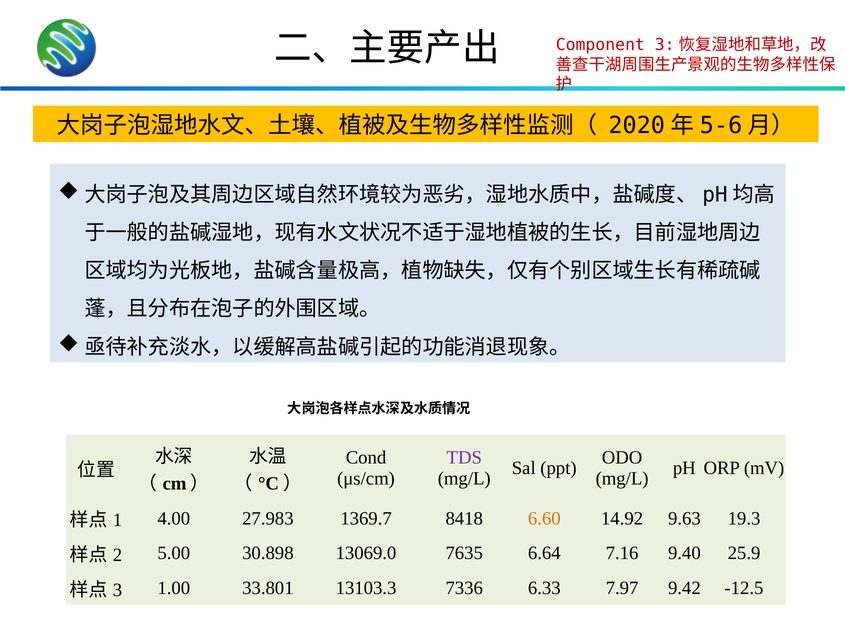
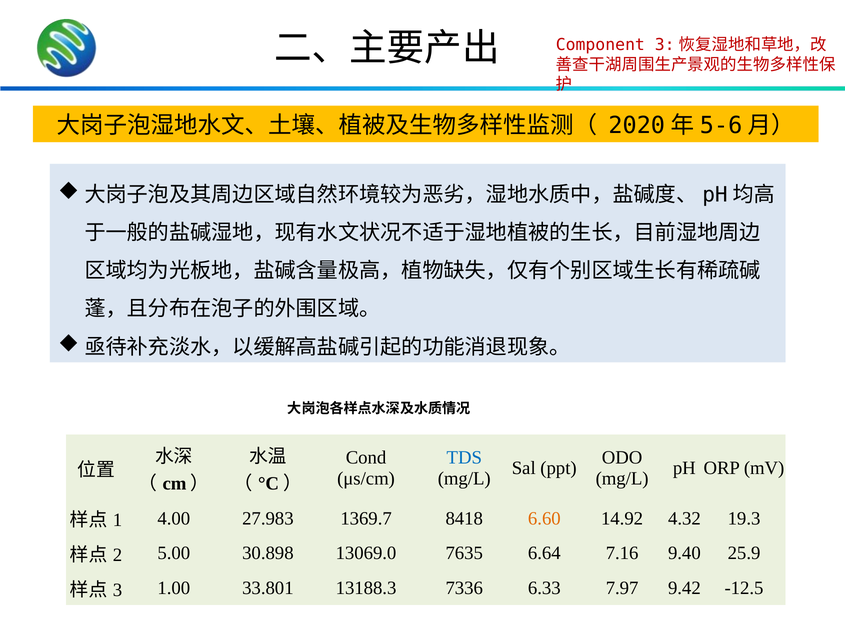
TDS colour: purple -> blue (464, 457)
9.63: 9.63 -> 4.32 (684, 518)
13103.3: 13103.3 -> 13188.3 (366, 588)
